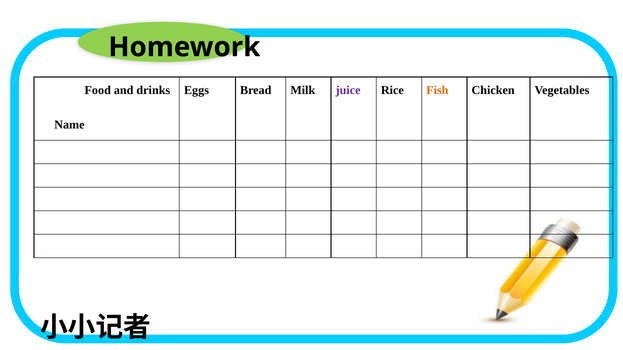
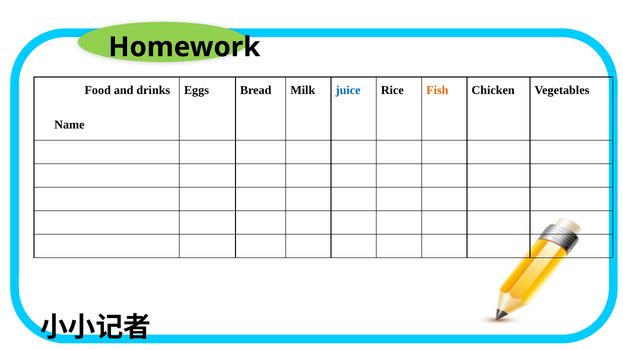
juice colour: purple -> blue (348, 91)
